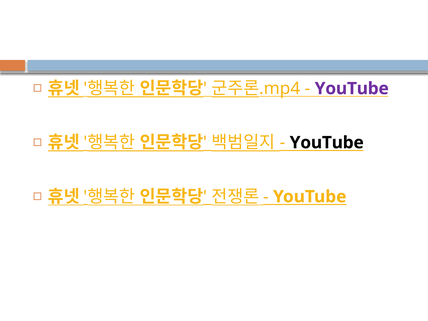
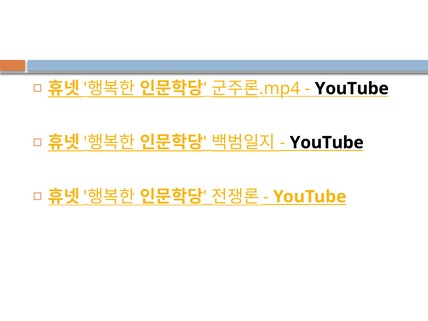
YouTube colour: purple -> black (352, 89)
